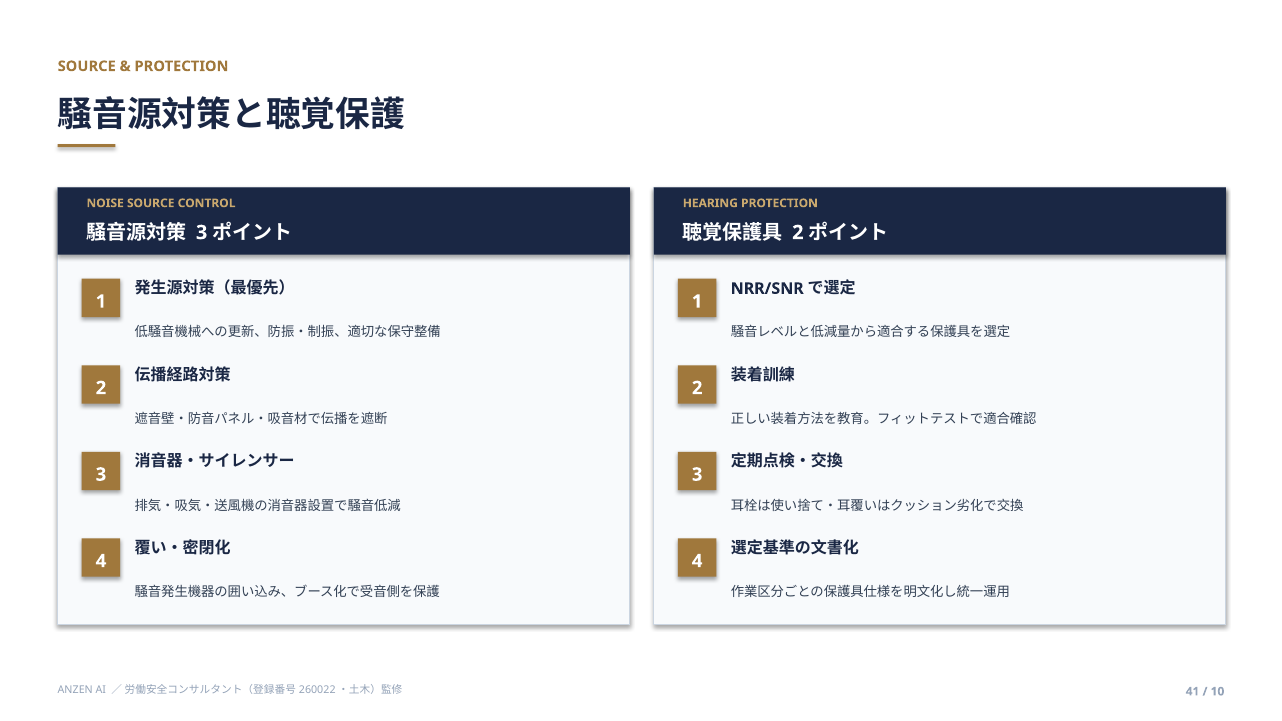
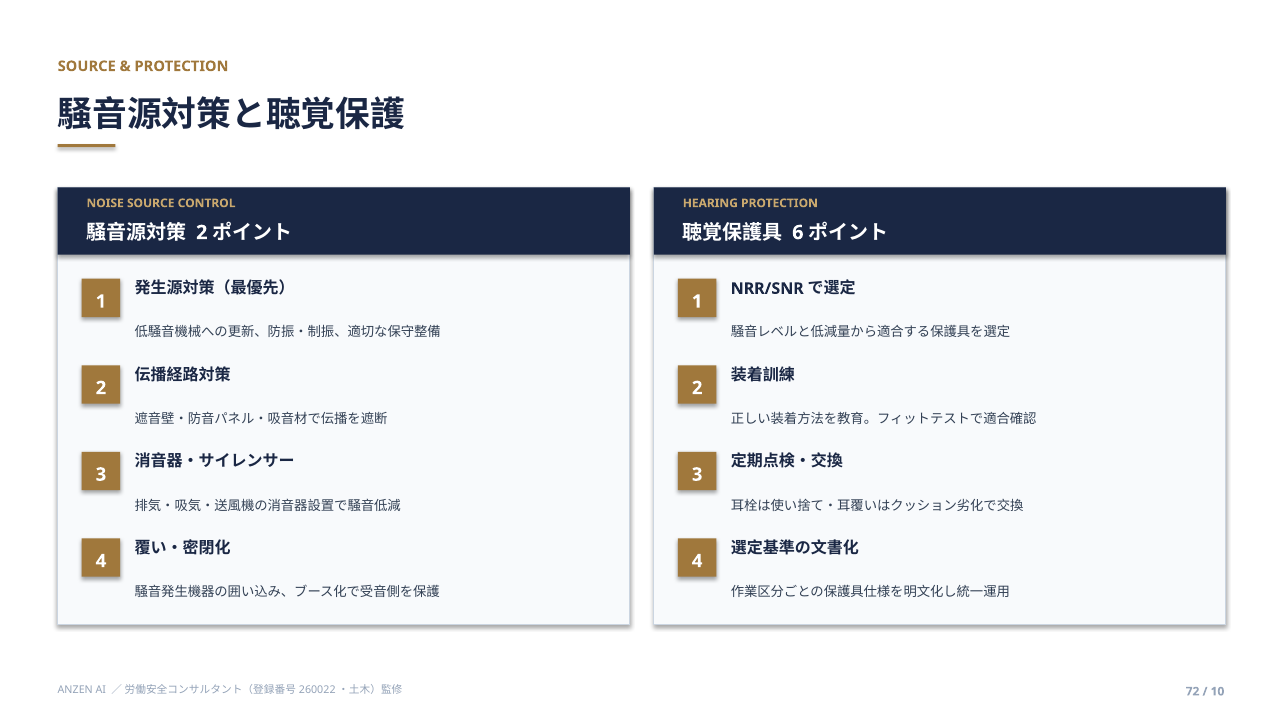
3: 3 -> 2 (202, 233)
2: 2 -> 6 (798, 233)
41: 41 -> 72 (1193, 692)
